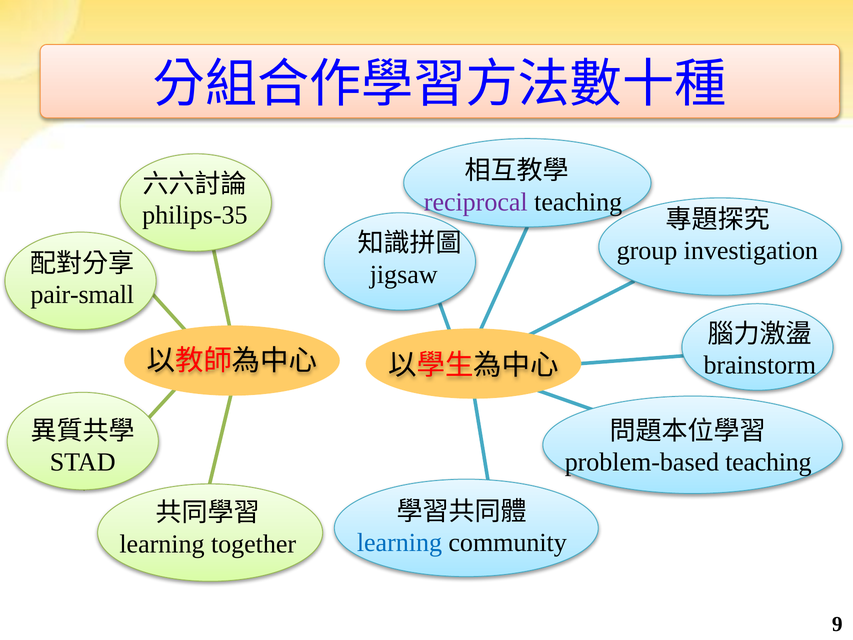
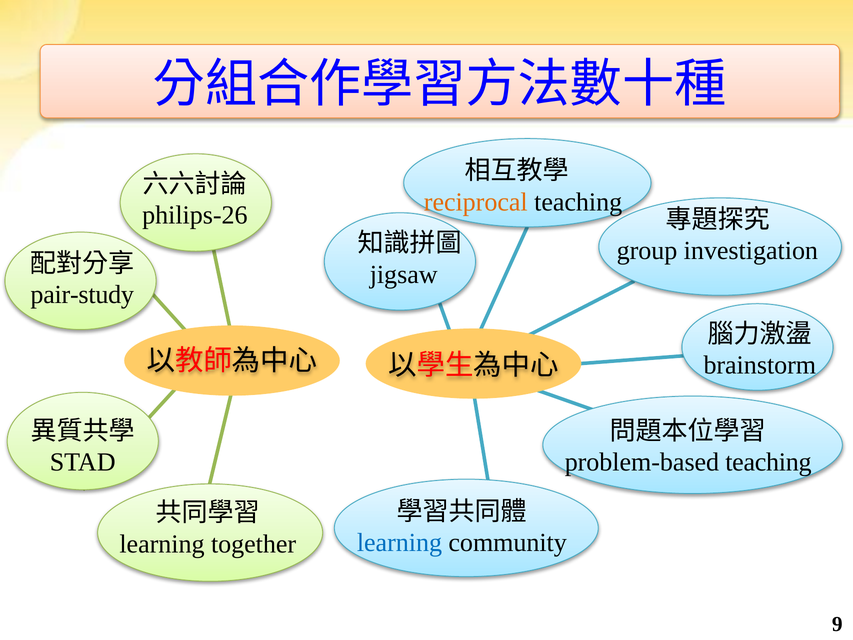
reciprocal colour: purple -> orange (476, 202)
philips-35: philips-35 -> philips-26 (195, 215)
pair-small: pair-small -> pair-study (82, 295)
